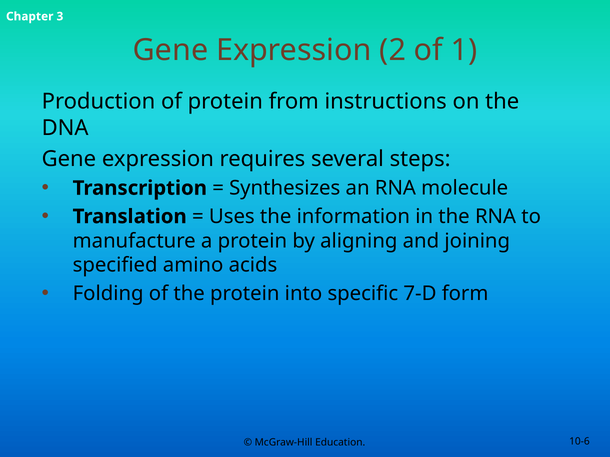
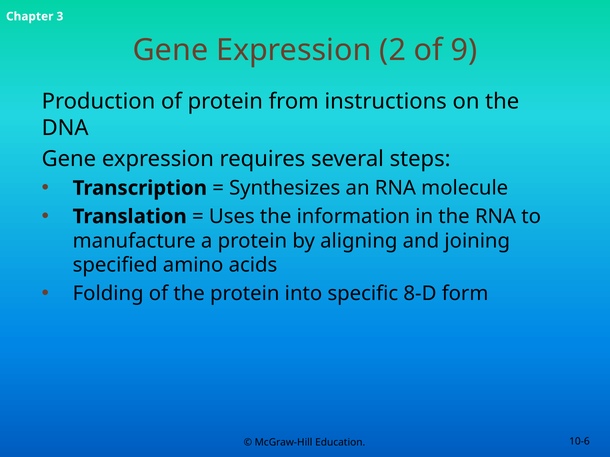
1: 1 -> 9 (464, 50)
7-D: 7-D -> 8-D (420, 294)
